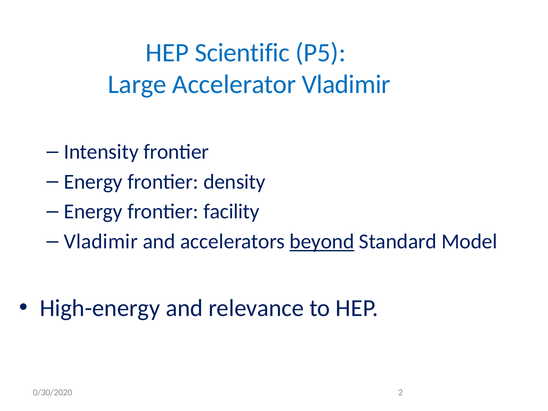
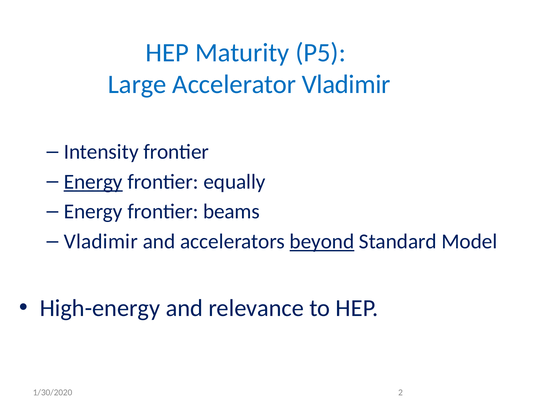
Scientific: Scientific -> Maturity (242, 53)
Energy underline: none -> present (93, 182)
density: density -> equally (235, 182)
facility: facility -> beams (232, 212)
0/30/2020: 0/30/2020 -> 1/30/2020 (53, 392)
